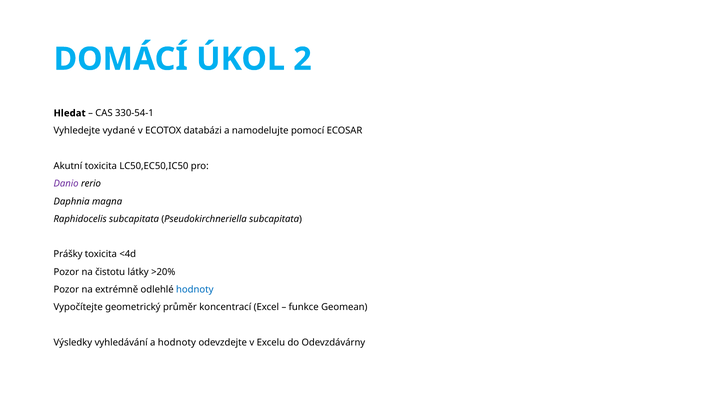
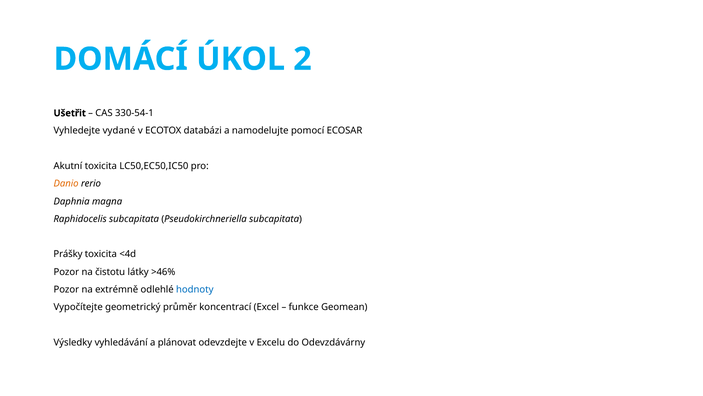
Hledat: Hledat -> Ušetřit (70, 113)
Danio colour: purple -> orange (66, 183)
>20%: >20% -> >46% (163, 272)
a hodnoty: hodnoty -> plánovat (177, 342)
